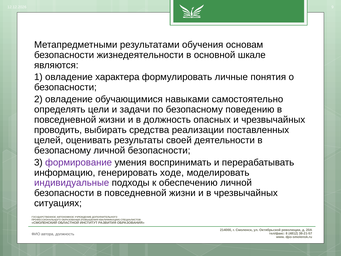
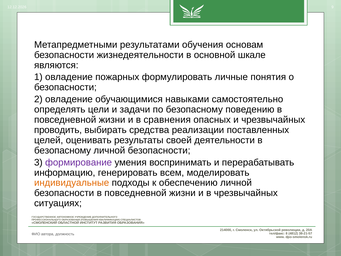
характера: характера -> пожарных (117, 77)
в должность: должность -> сравнения (167, 120)
ходе: ходе -> всем (172, 172)
индивидуальные colour: purple -> orange (72, 183)
